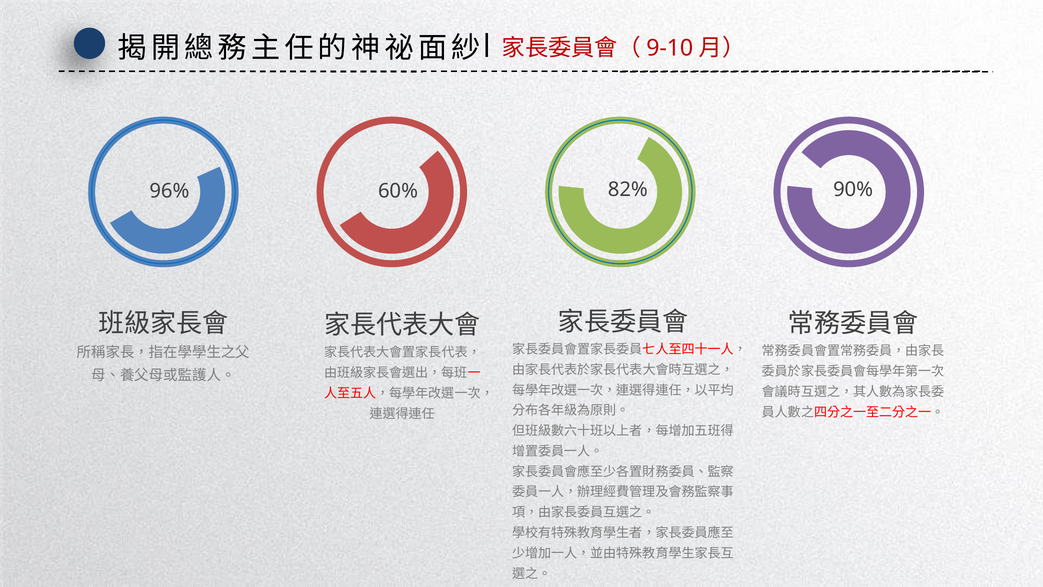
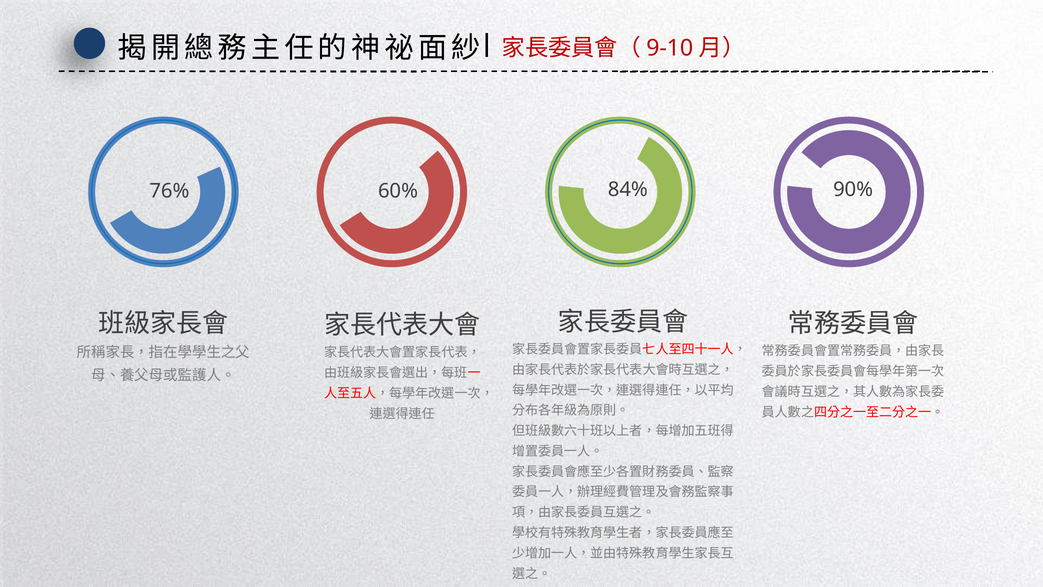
96%: 96% -> 76% (169, 191)
82%: 82% -> 84% (628, 190)
